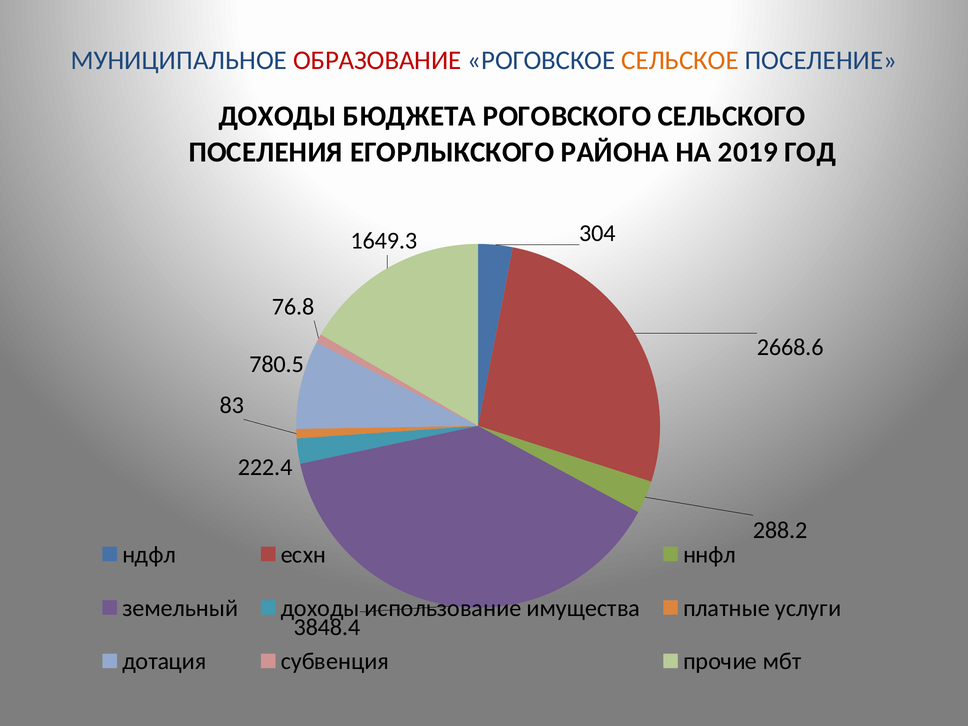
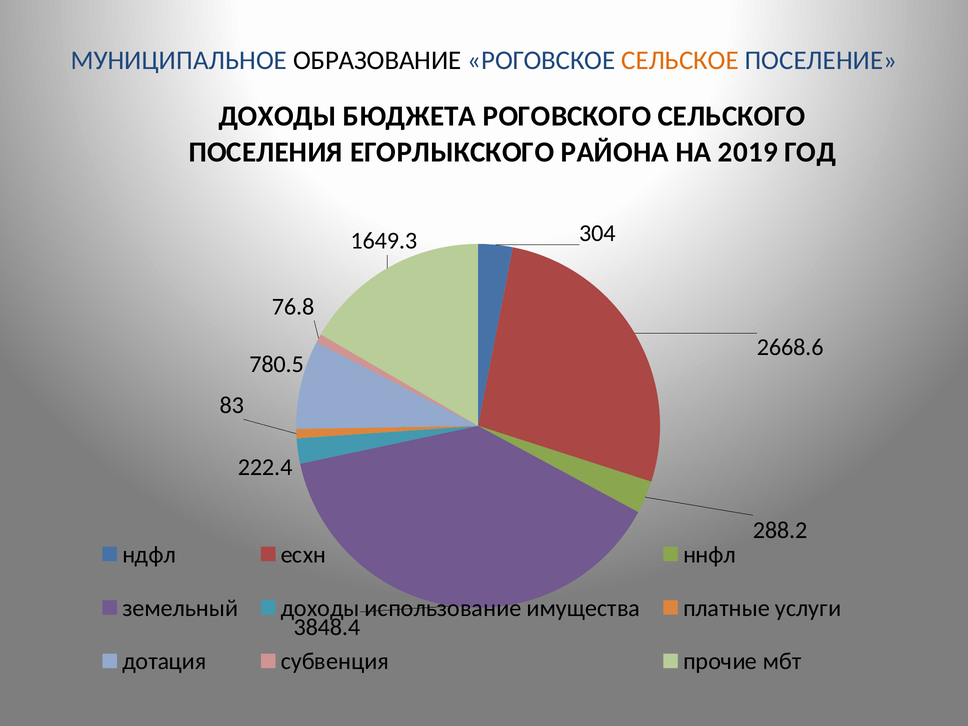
ОБРАЗОВАНИЕ colour: red -> black (377, 60)
